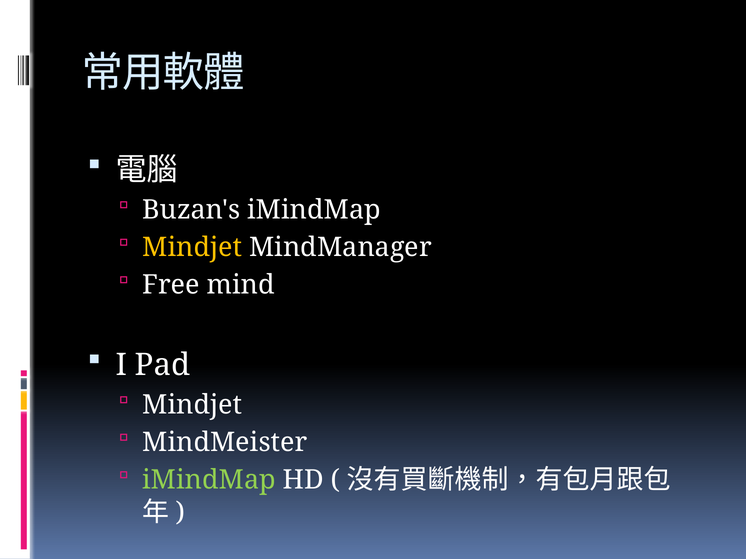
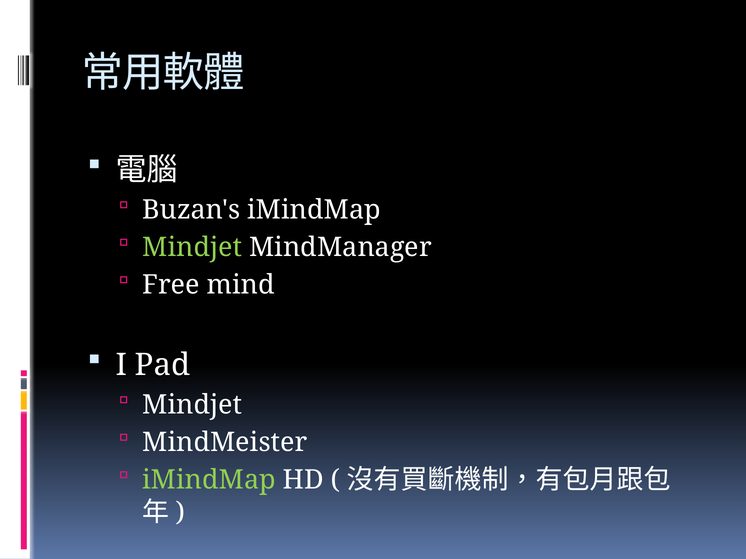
Mindjet colour: yellow -> light green (192, 248)
